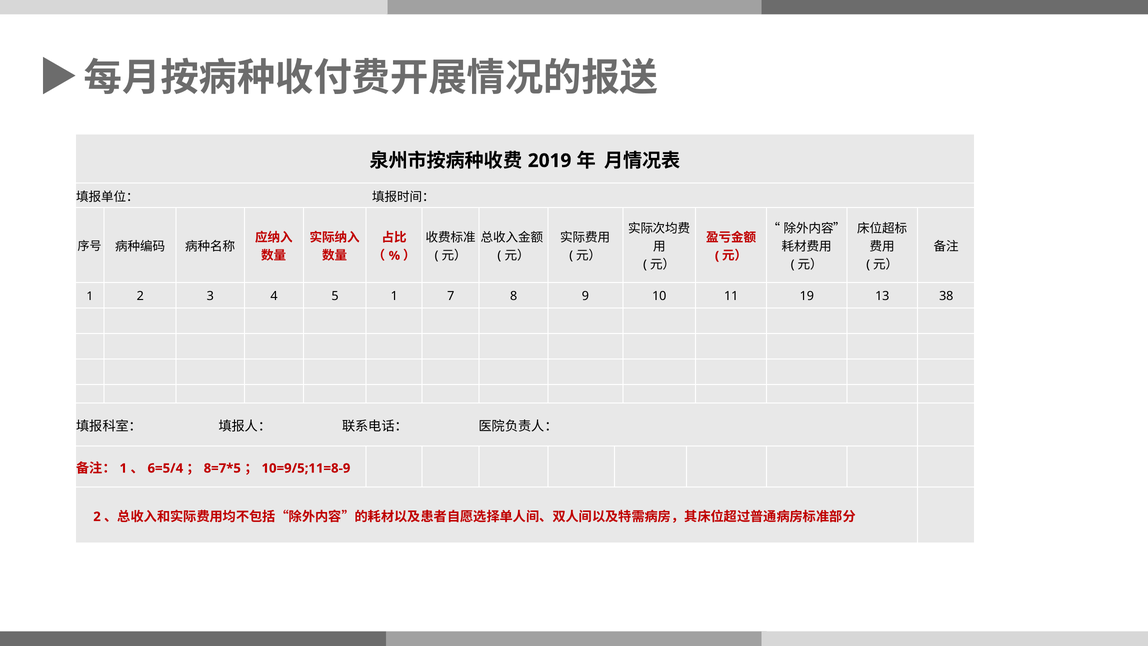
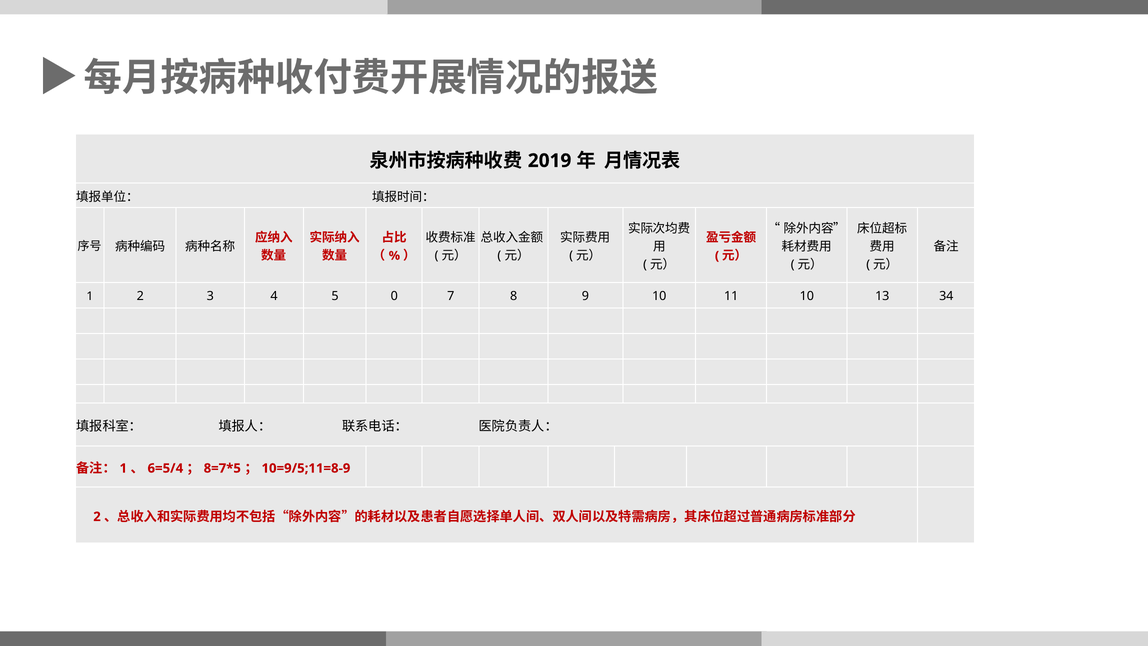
5 1: 1 -> 0 (394, 296)
11 19: 19 -> 10 (807, 296)
38: 38 -> 34 (946, 296)
